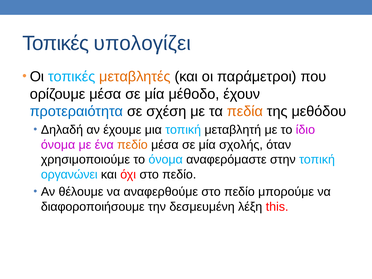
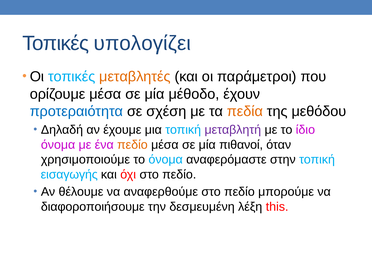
μεταβλητή colour: black -> purple (233, 130)
σχολής: σχολής -> πιθανοί (241, 145)
οργανώνει: οργανώνει -> εισαγωγής (69, 174)
